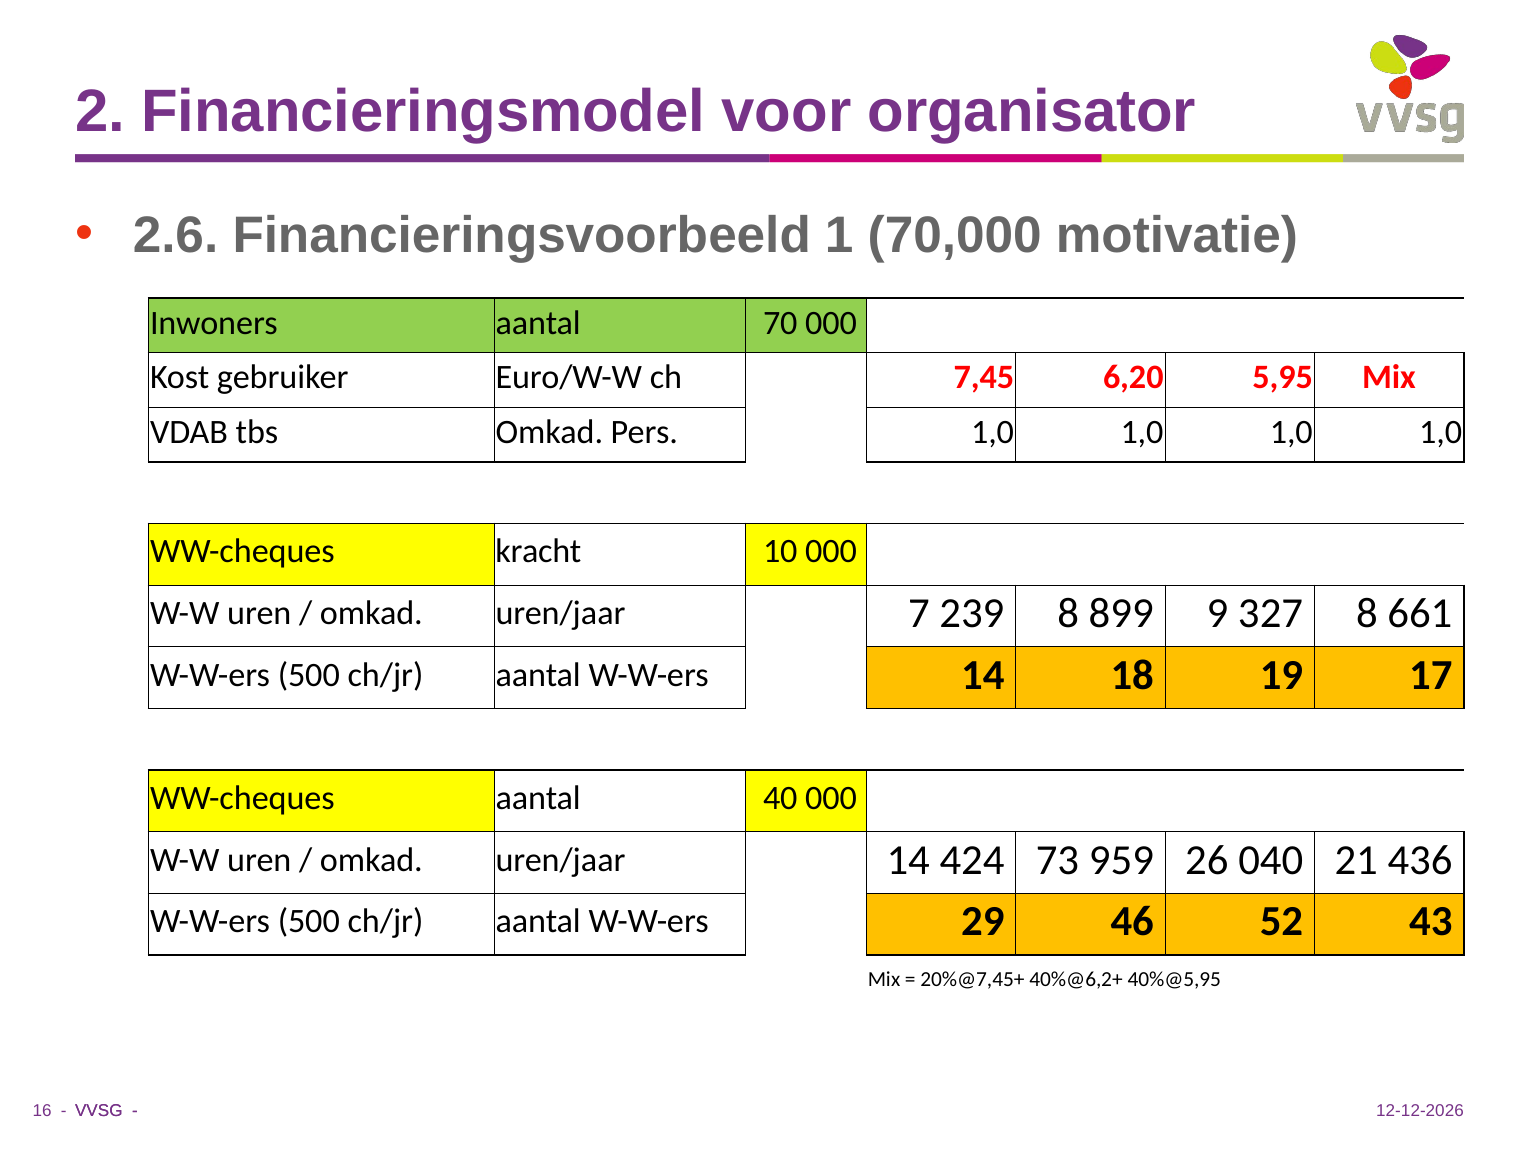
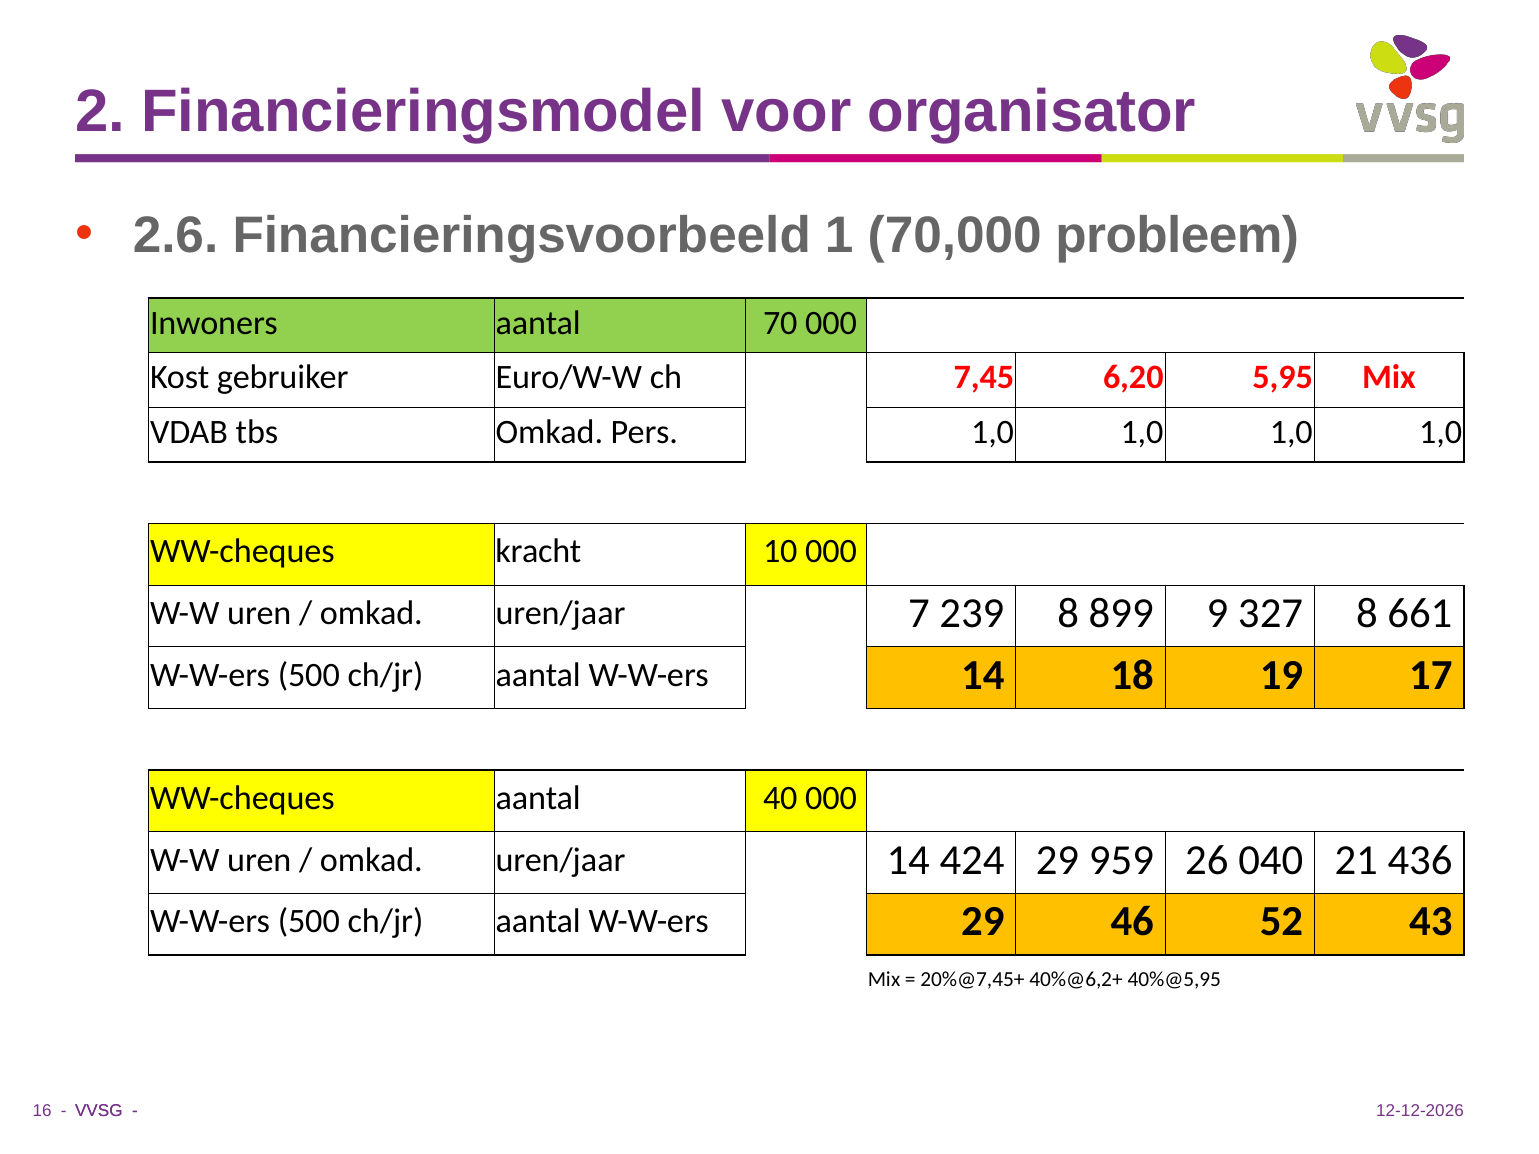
motivatie: motivatie -> probleem (1177, 236)
424 73: 73 -> 29 (1057, 860)
